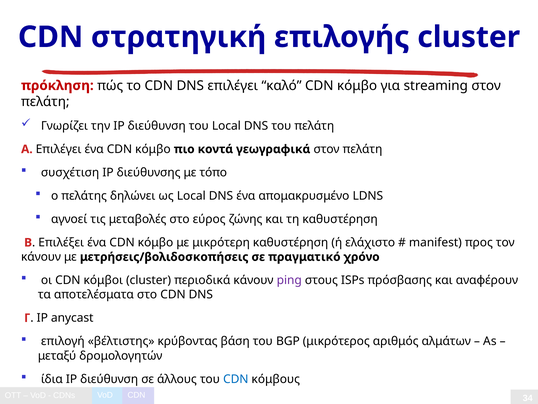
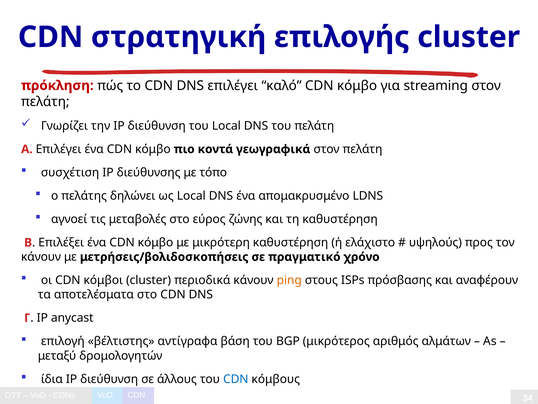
manifest: manifest -> υψηλούς (435, 242)
ping colour: purple -> orange (289, 280)
κρύβοντας: κρύβοντας -> αντίγραφα (188, 341)
